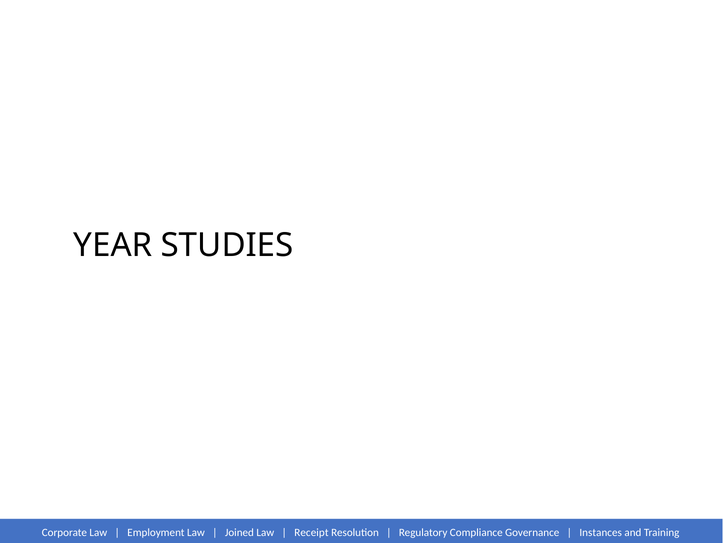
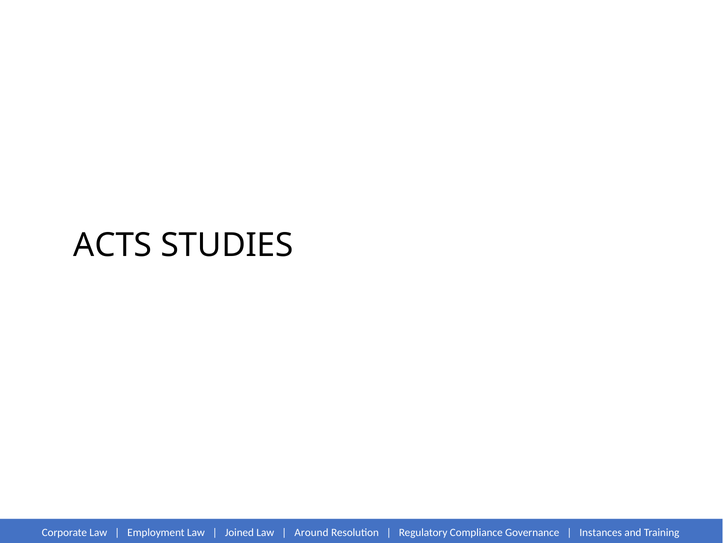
YEAR: YEAR -> ACTS (113, 245)
Receipt: Receipt -> Around (311, 532)
